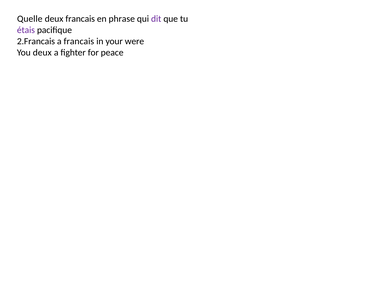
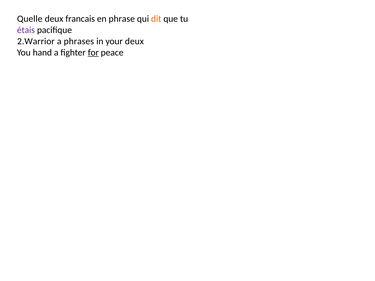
dit colour: purple -> orange (156, 19)
2.Francais: 2.Francais -> 2.Warrior (36, 41)
a francais: francais -> phrases (79, 41)
your were: were -> deux (134, 41)
You deux: deux -> hand (42, 53)
for underline: none -> present (93, 53)
